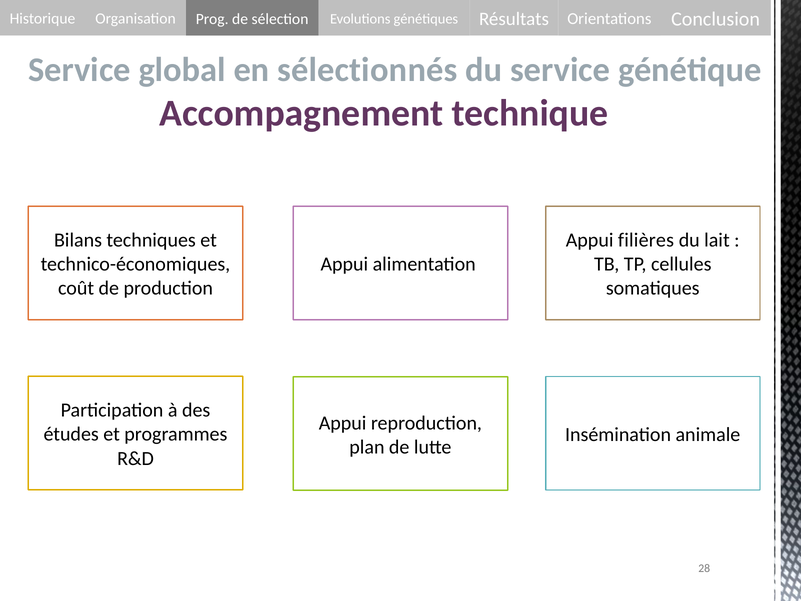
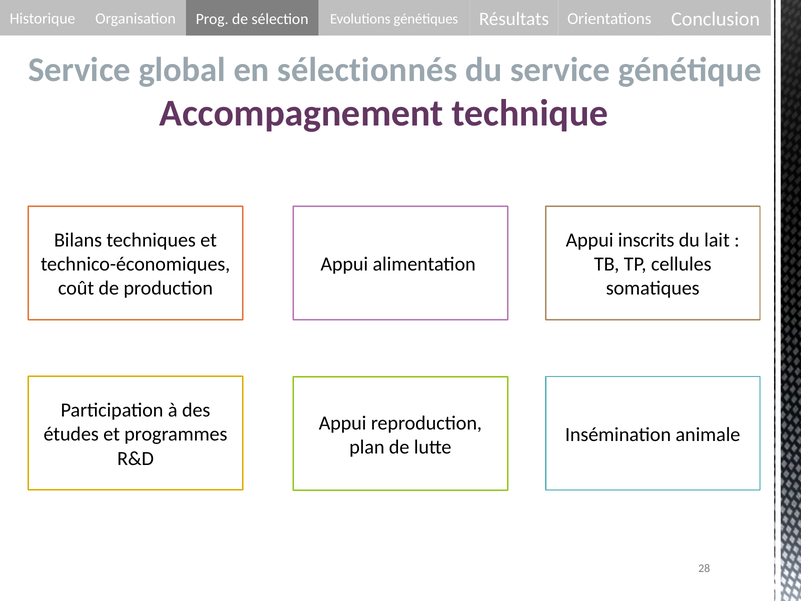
filières: filières -> inscrits (646, 240)
